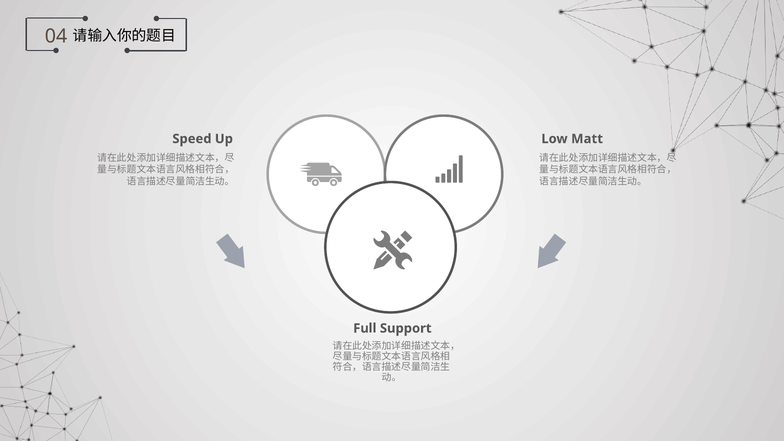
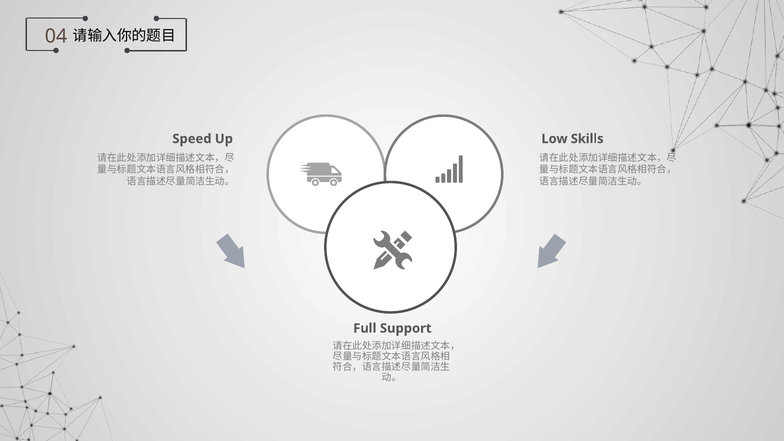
Matt: Matt -> Skills (587, 139)
